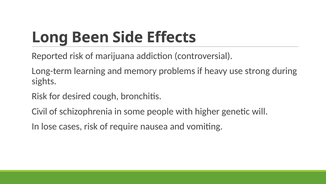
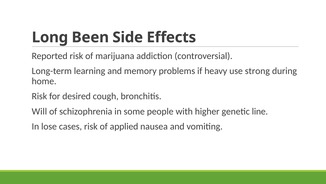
sights: sights -> home (44, 81)
Civil: Civil -> Will (39, 111)
will: will -> line (260, 111)
require: require -> applied (124, 126)
